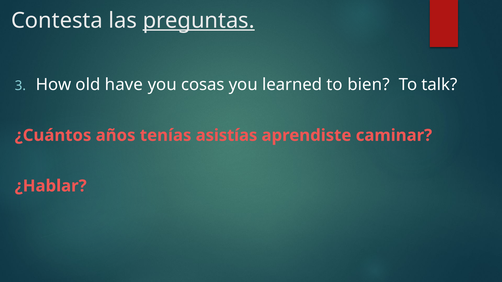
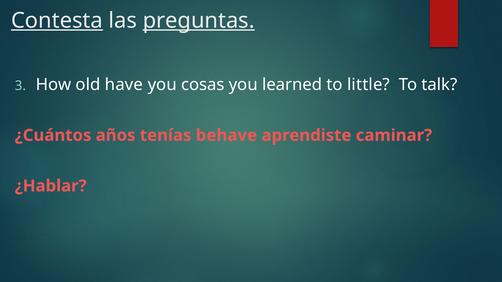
Contesta underline: none -> present (57, 21)
bien: bien -> little (369, 85)
asistías: asistías -> behave (226, 136)
